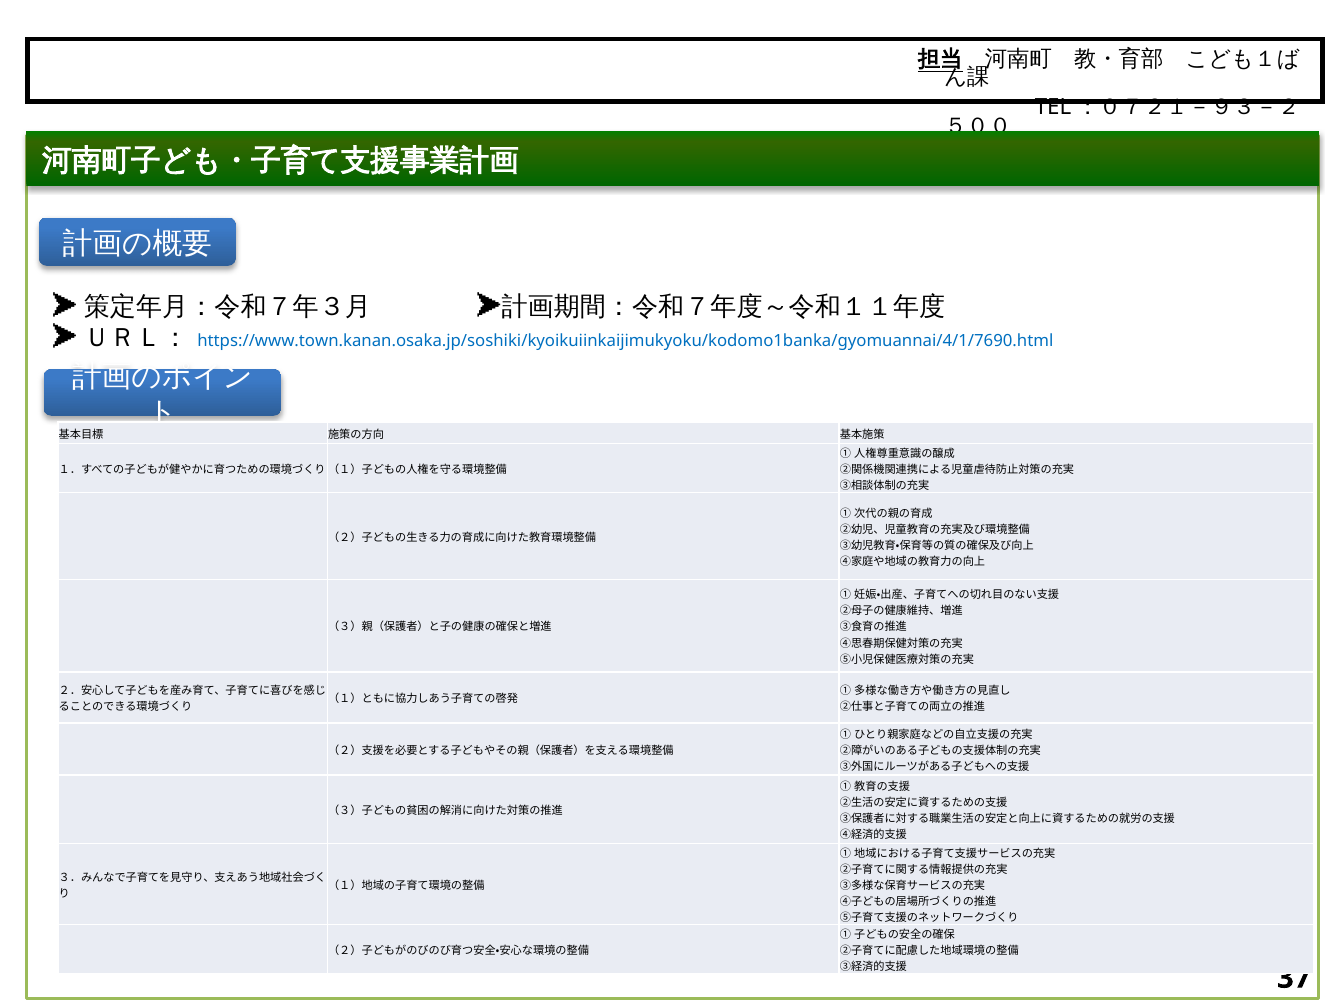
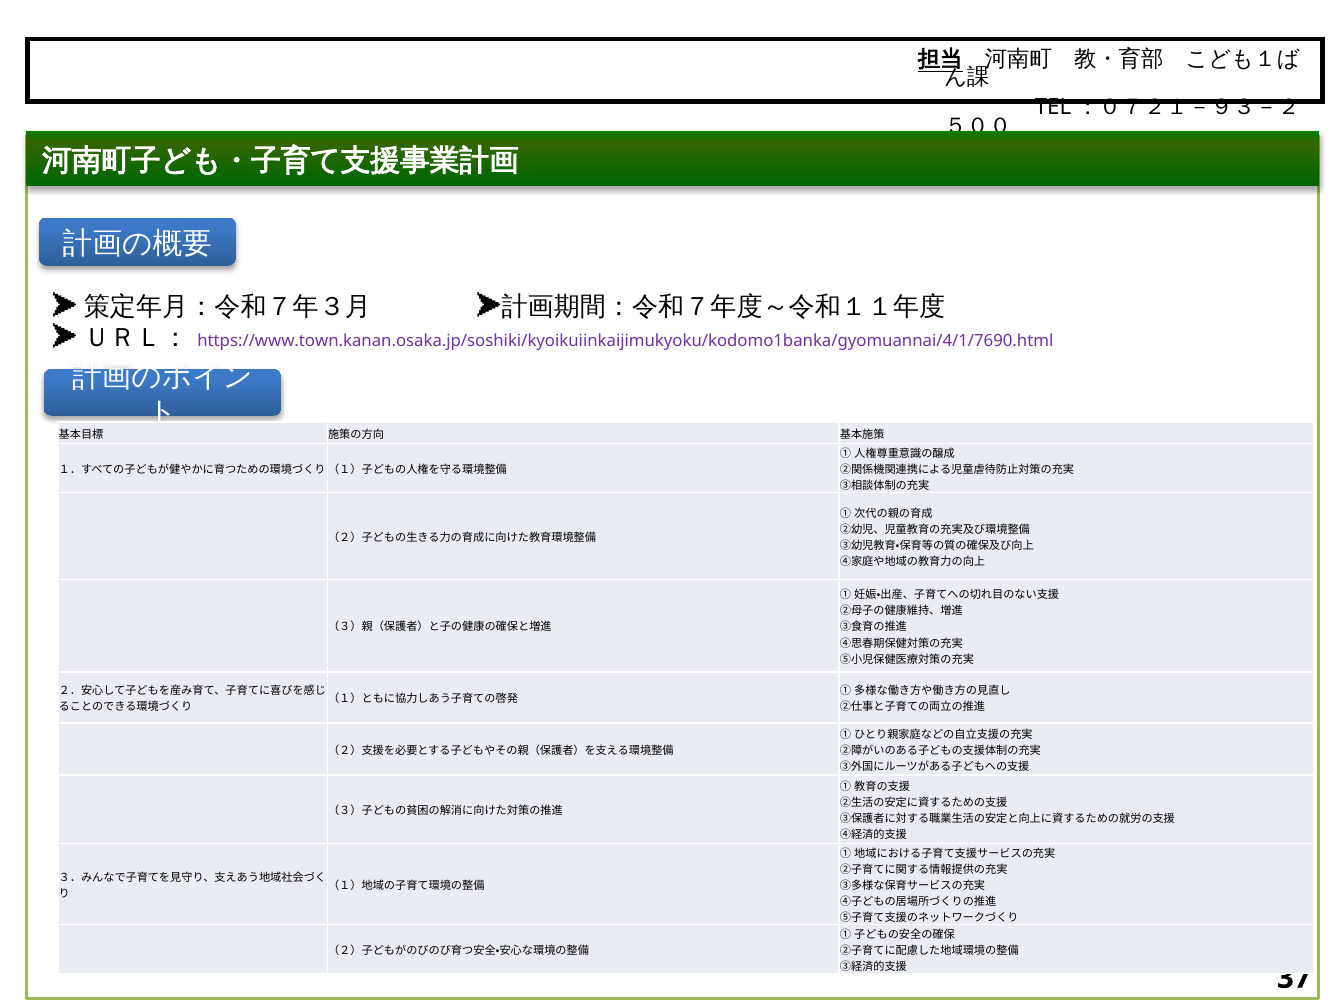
https://www.town.kanan.osaka.jp/soshiki/kyoikuiinkaijimukyoku/kodomo1banka/gyomuannai/4/1/7690.html colour: blue -> purple (625, 341)
